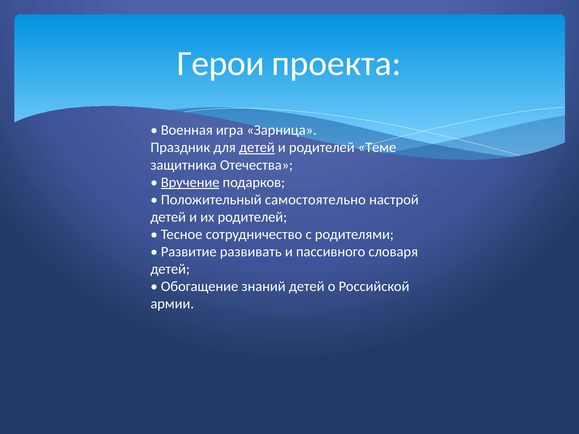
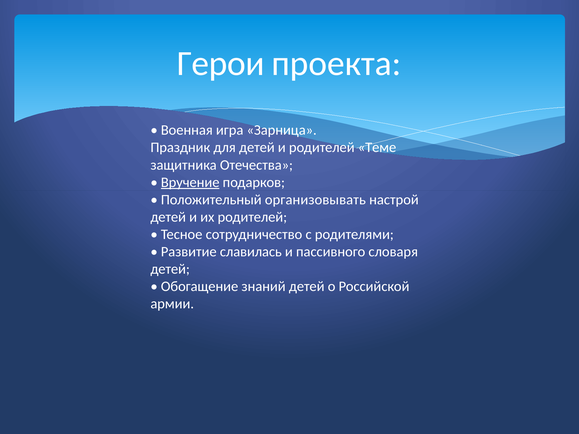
детей underline: present -> none (257, 148)
самостоятельно: самостоятельно -> организовывать (315, 200)
развивать: развивать -> славилась (251, 252)
